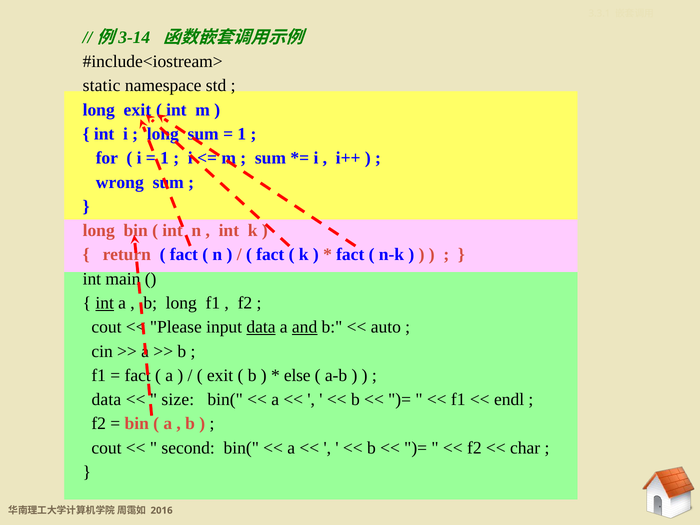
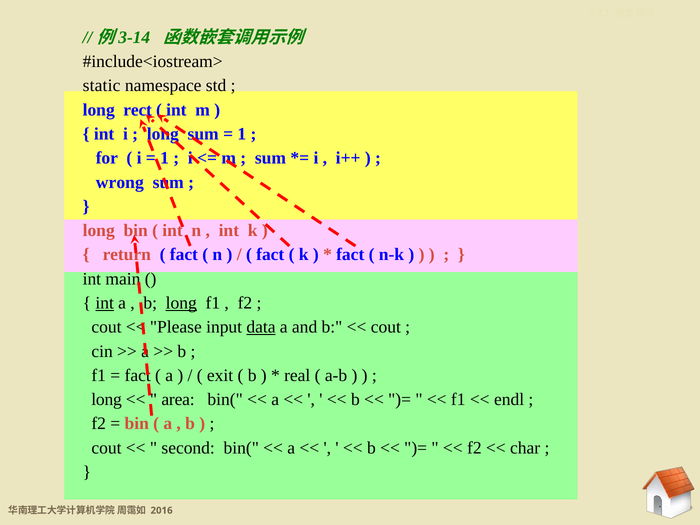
long exit: exit -> rect (138, 110)
long underline: none -> present (181, 303)
and underline: present -> none (305, 327)
auto: auto -> cout (386, 327)
else: else -> real (297, 375)
data: data -> long (107, 400)
size: size -> area (178, 400)
